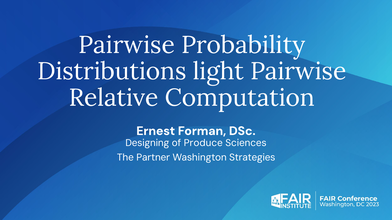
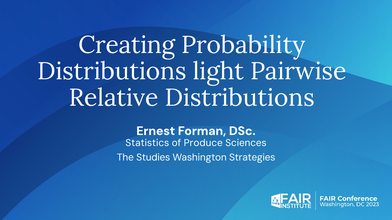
Pairwise: Pairwise -> Creating (127, 45)
Relative Computation: Computation -> Distributions (240, 98)
Designing: Designing -> Statistics (147, 143)
Partner: Partner -> Studies (153, 158)
